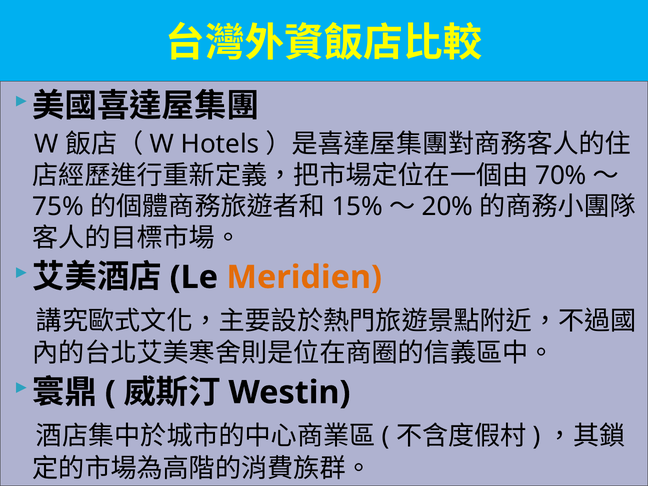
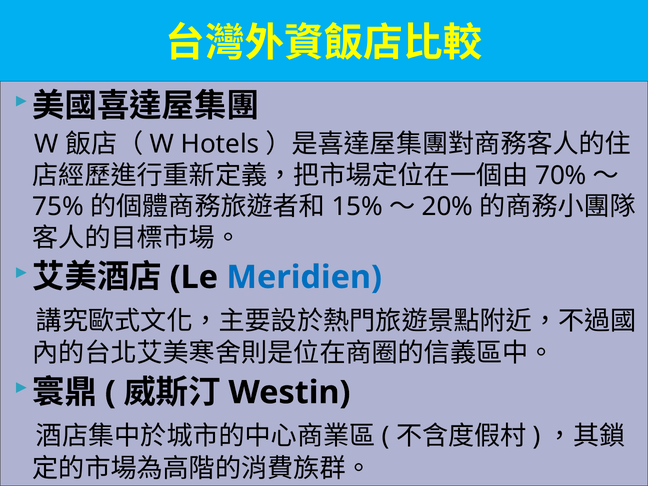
Meridien colour: orange -> blue (304, 277)
